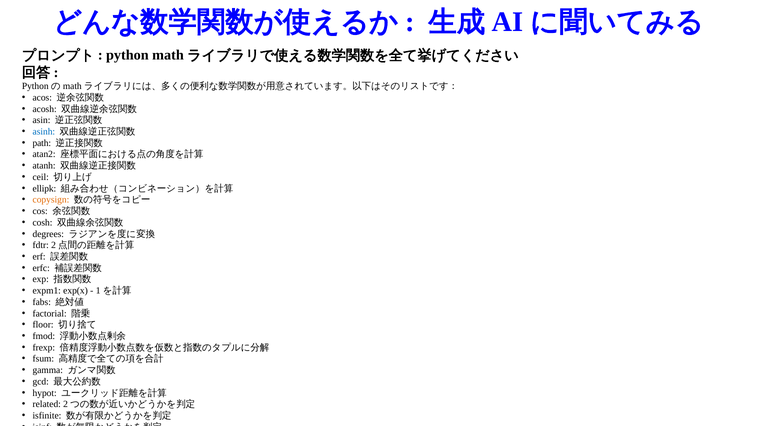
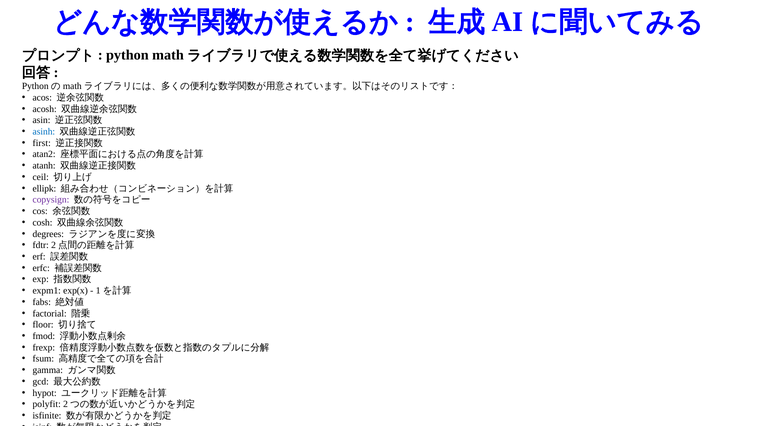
path: path -> first (42, 143)
copysign colour: orange -> purple (51, 200)
related: related -> polyfit (47, 404)
